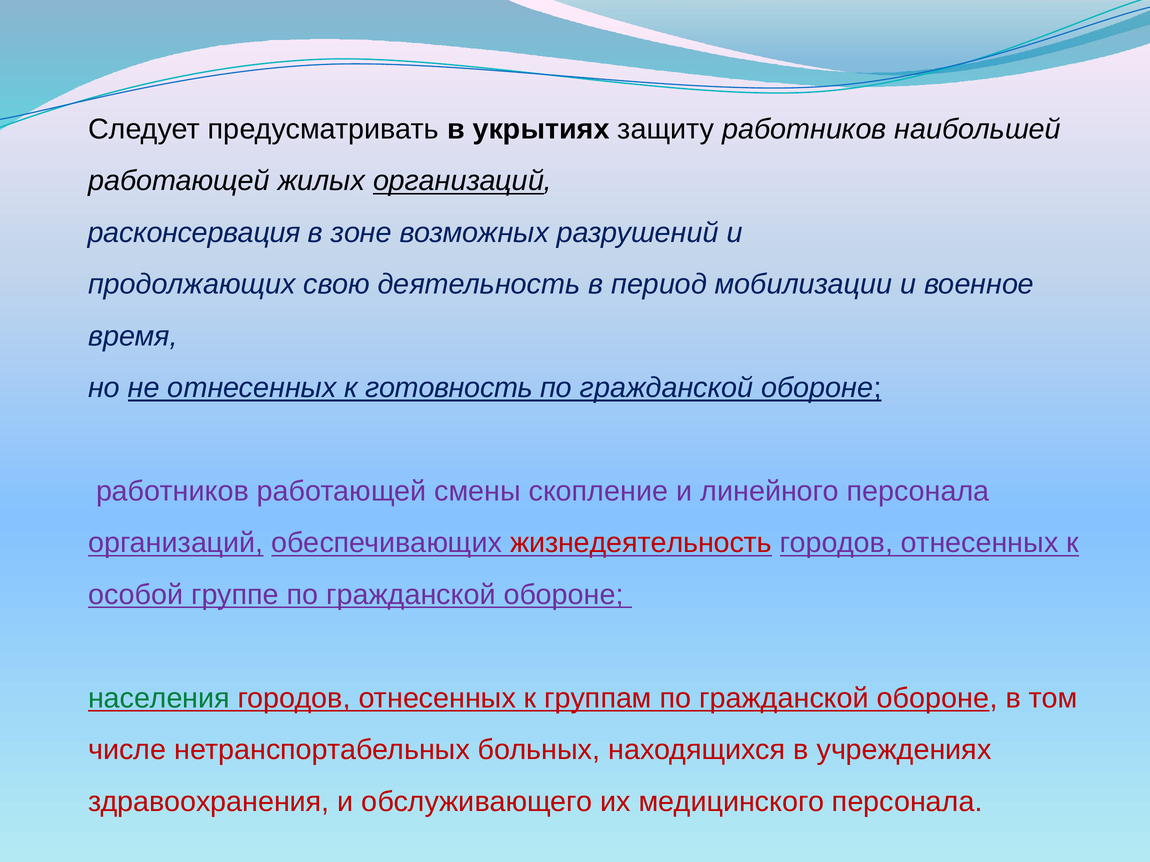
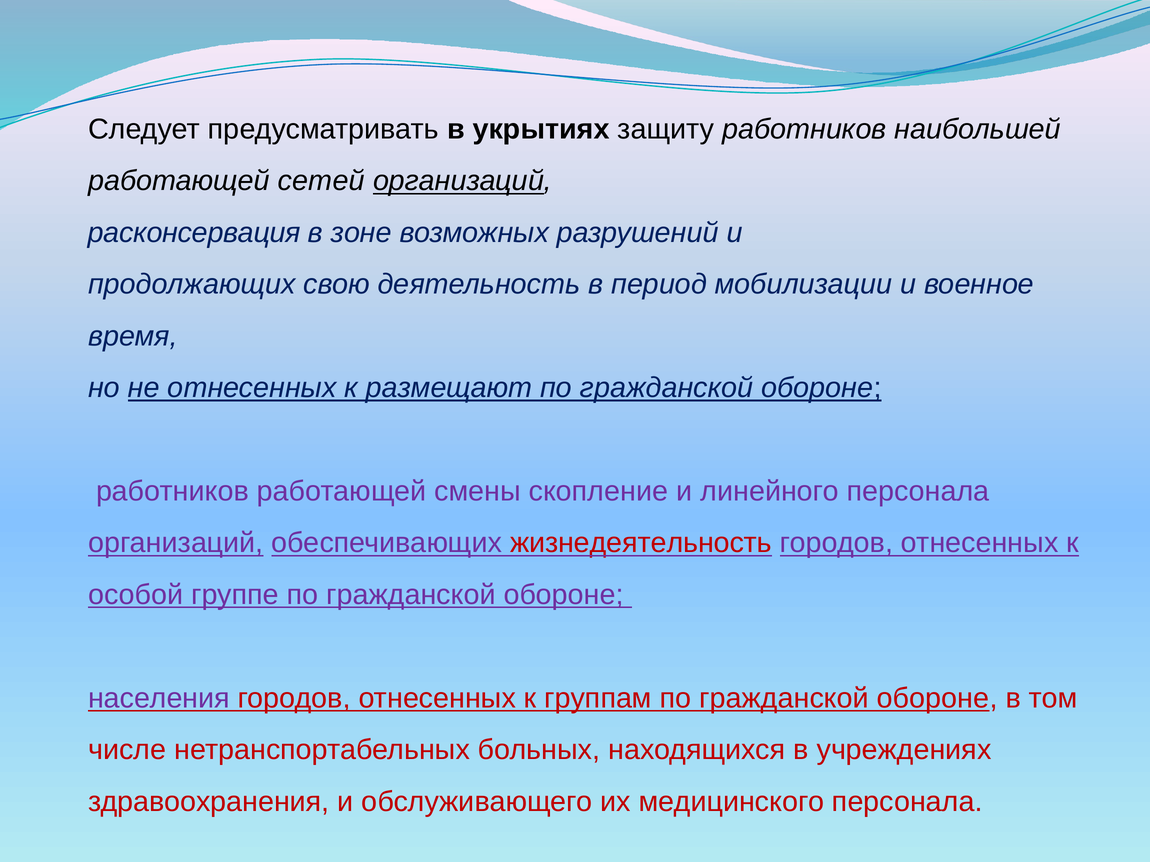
жилых: жилых -> сетей (321, 181)
готовность: готовность -> размещают (449, 388)
населения colour: green -> purple (159, 699)
